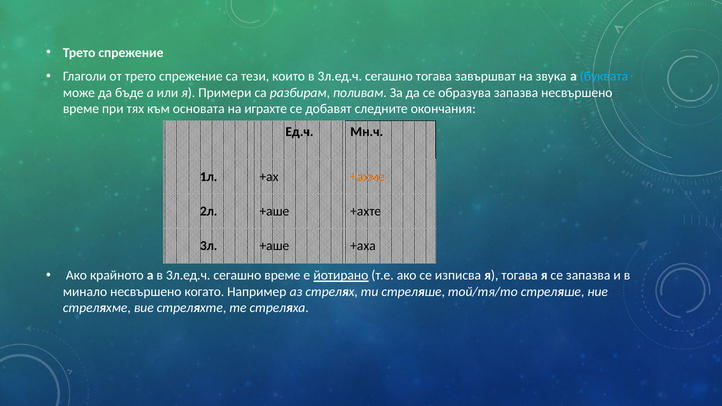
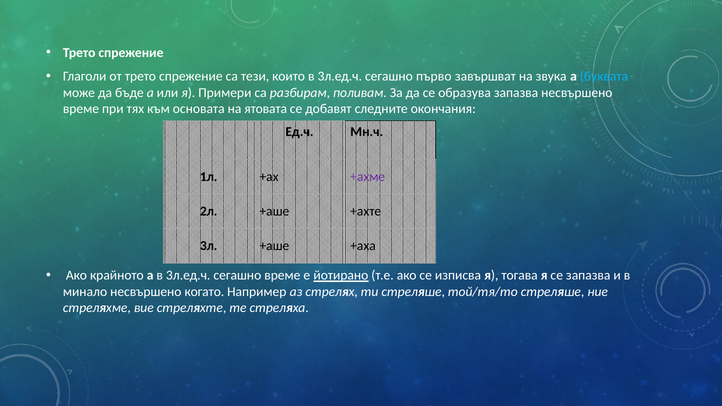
сегашно тогава: тогава -> първо (434, 76)
играхте: играхте -> ятовата (266, 109)
+ахме colour: orange -> purple (368, 177)
